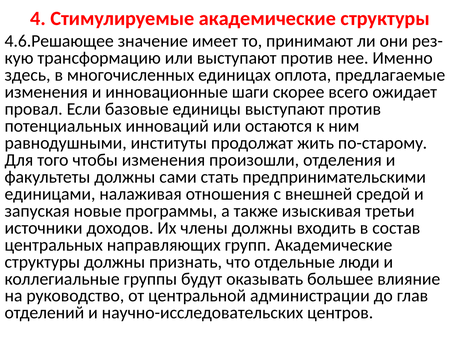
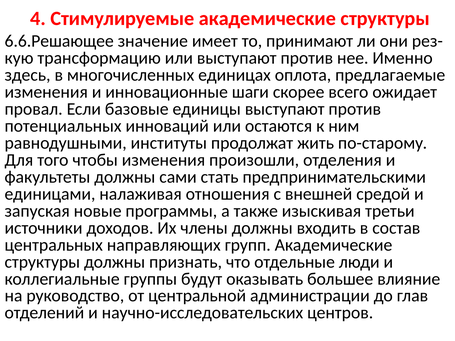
4.6.Решающее: 4.6.Решающее -> 6.6.Решающее (59, 41)
